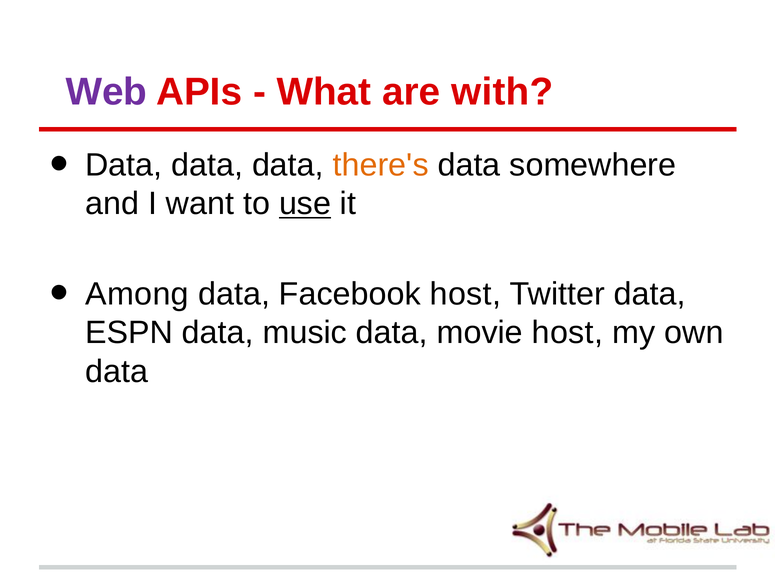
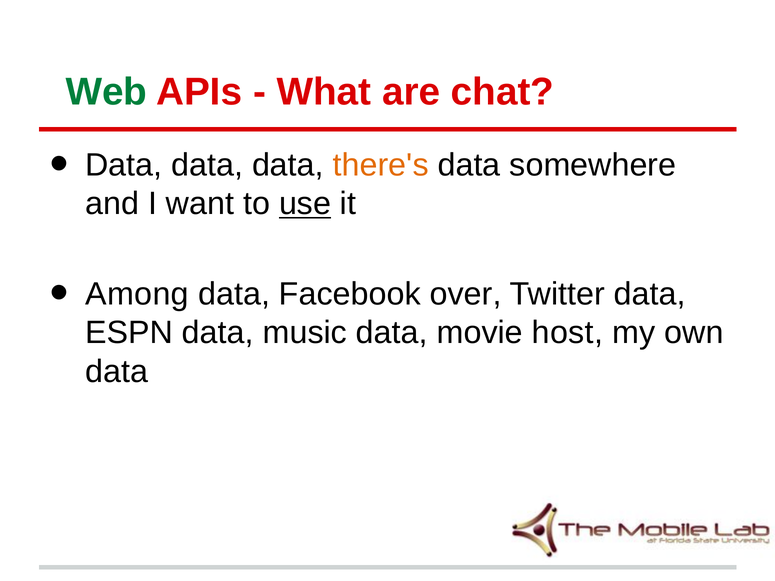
Web colour: purple -> green (106, 92)
with: with -> chat (502, 92)
Facebook host: host -> over (466, 294)
